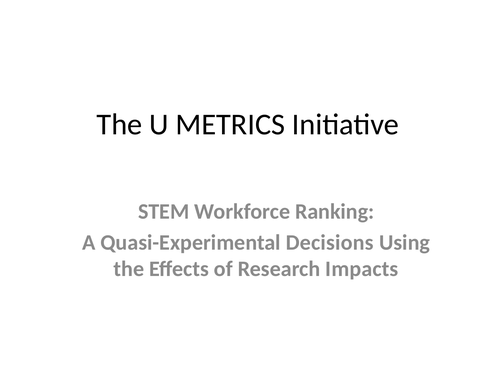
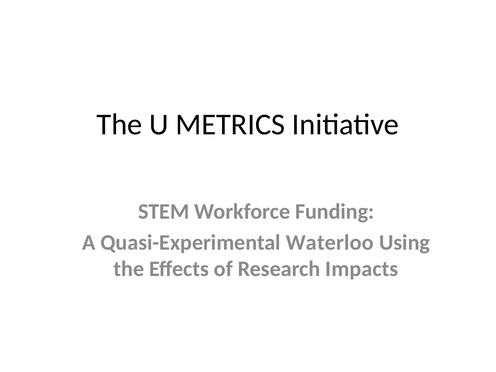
Ranking: Ranking -> Funding (335, 212)
Decisions: Decisions -> Waterloo (330, 242)
